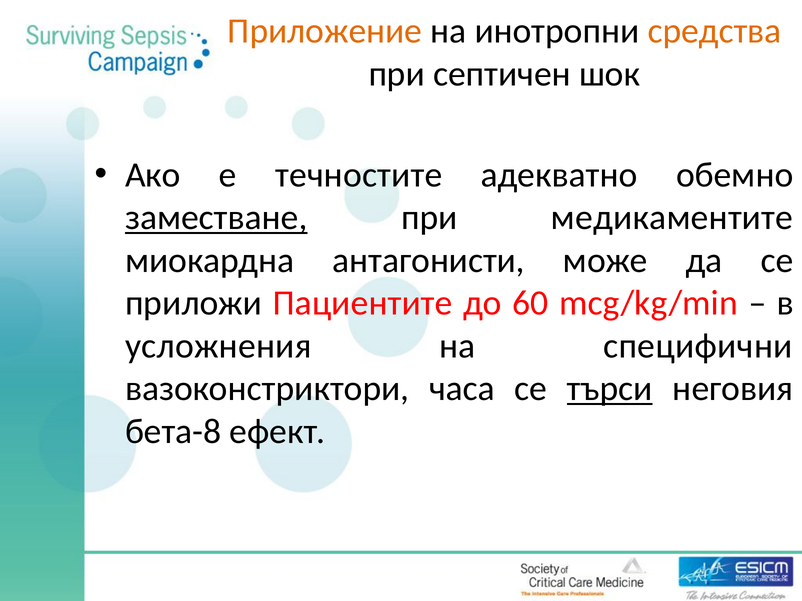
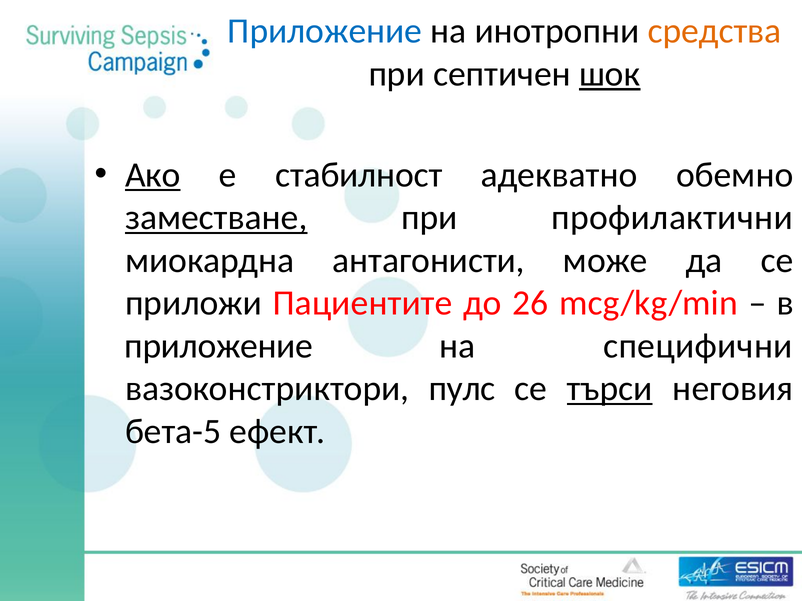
Приложение colour: orange -> blue (325, 31)
шок underline: none -> present (610, 74)
Ако underline: none -> present (153, 175)
течностите: течностите -> стабилност (359, 175)
медикаментите: медикаментите -> профилактични (672, 218)
60: 60 -> 26 (530, 303)
усложнения: усложнения -> приложение (219, 346)
часа: часа -> пулс (462, 389)
бета-8: бета-8 -> бета-5 (173, 432)
